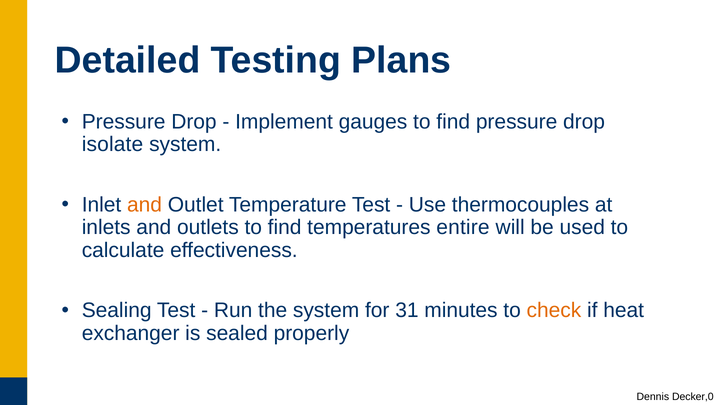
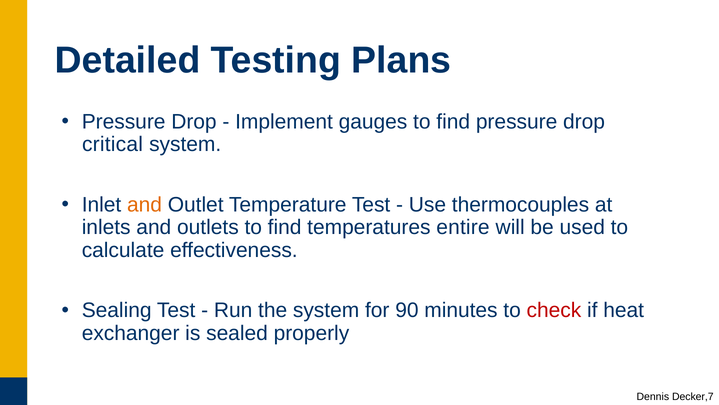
isolate: isolate -> critical (112, 144)
31: 31 -> 90 (407, 310)
check colour: orange -> red (554, 310)
Decker,0: Decker,0 -> Decker,7 (693, 396)
